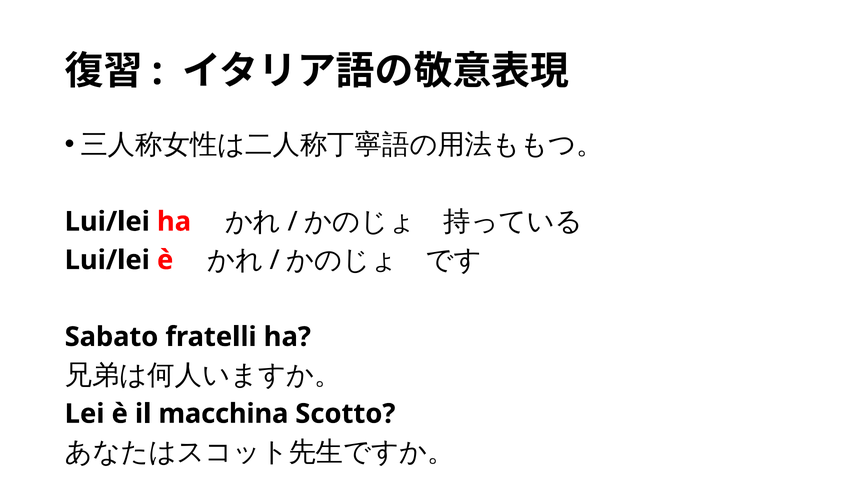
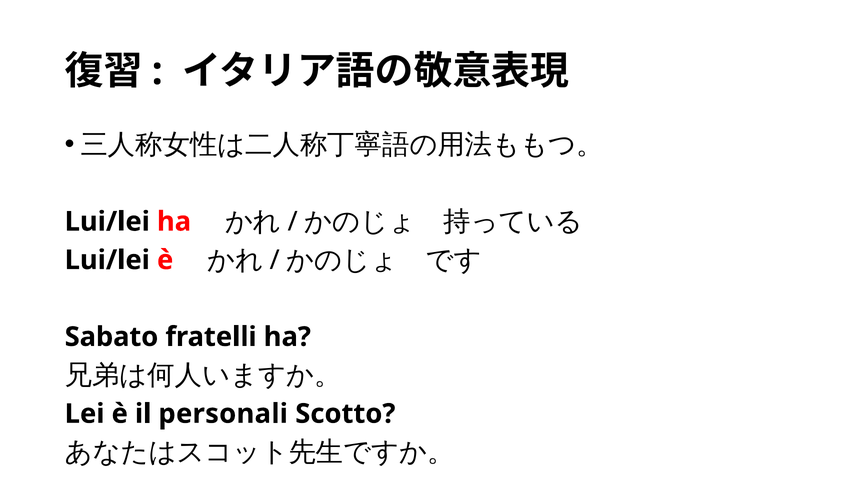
macchina: macchina -> personali (223, 414)
